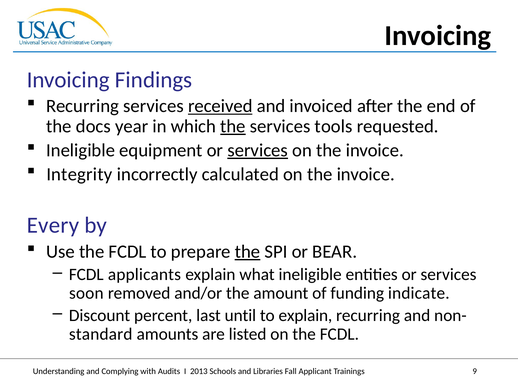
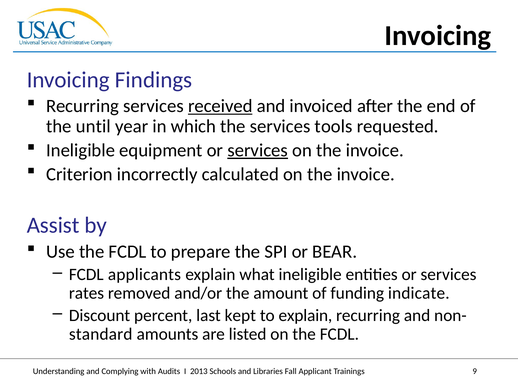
docs: docs -> until (93, 126)
the underline: present -> none (233, 126)
Integrity: Integrity -> Criterion (79, 174)
Every: Every -> Assist (53, 225)
the underline: present -> none (248, 251)
soon: soon -> rates (86, 293)
until: until -> kept (240, 315)
